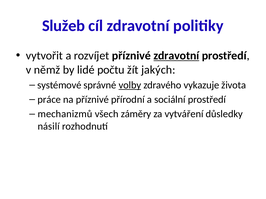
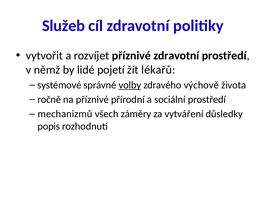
zdravotní underline: present -> none (176, 56)
počtu: počtu -> pojetí (111, 70)
jakých: jakých -> lékařů (158, 70)
vykazuje: vykazuje -> výchově (201, 85)
práce: práce -> ročně (49, 100)
násilí: násilí -> popis (49, 127)
